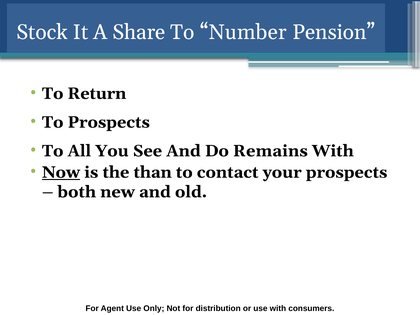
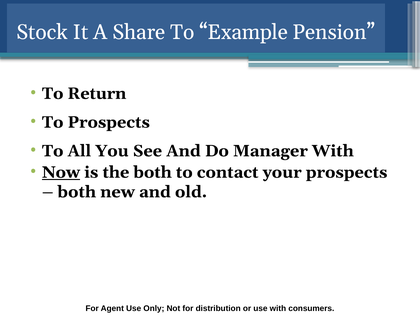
Number: Number -> Example (244, 32)
Remains: Remains -> Manager (270, 151)
the than: than -> both (153, 172)
